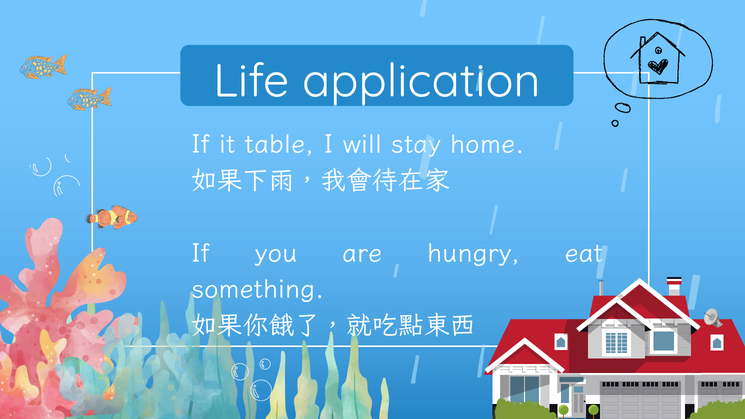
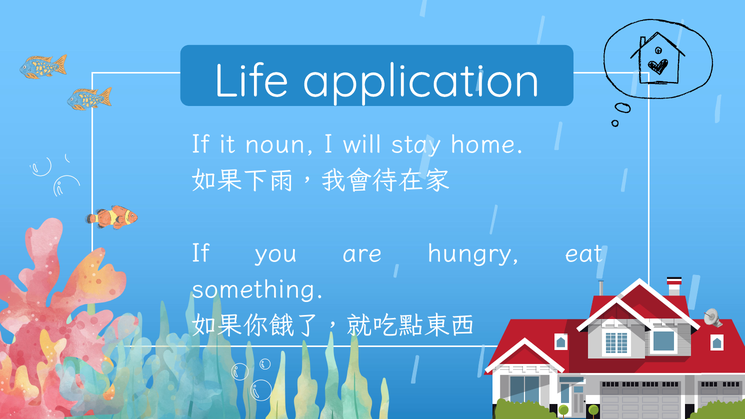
table: table -> noun (280, 144)
